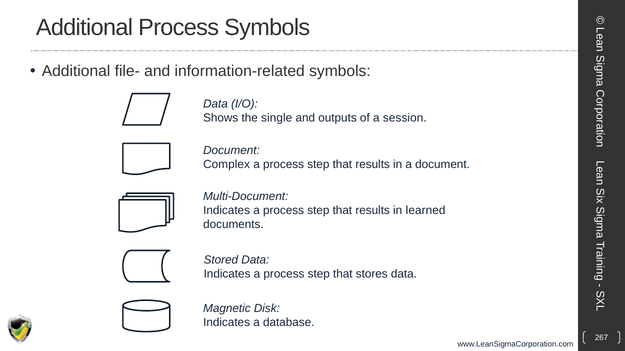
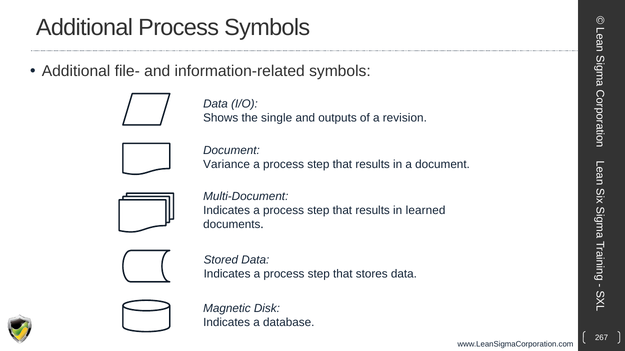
session: session -> revision (405, 118)
Complex: Complex -> Variance (227, 165)
